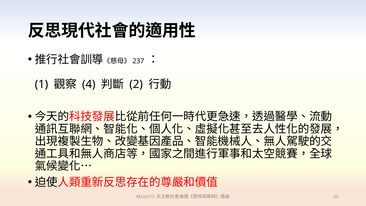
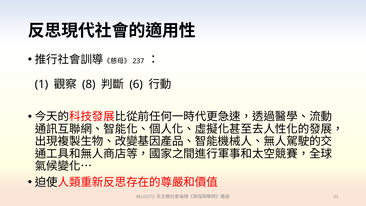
4: 4 -> 8 (89, 84)
2: 2 -> 6 (136, 84)
